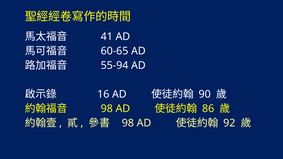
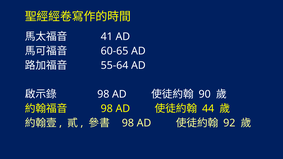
55-94: 55-94 -> 55-64 (115, 65)
16: 16 -> 98 (103, 94)
86: 86 -> 44 (208, 109)
